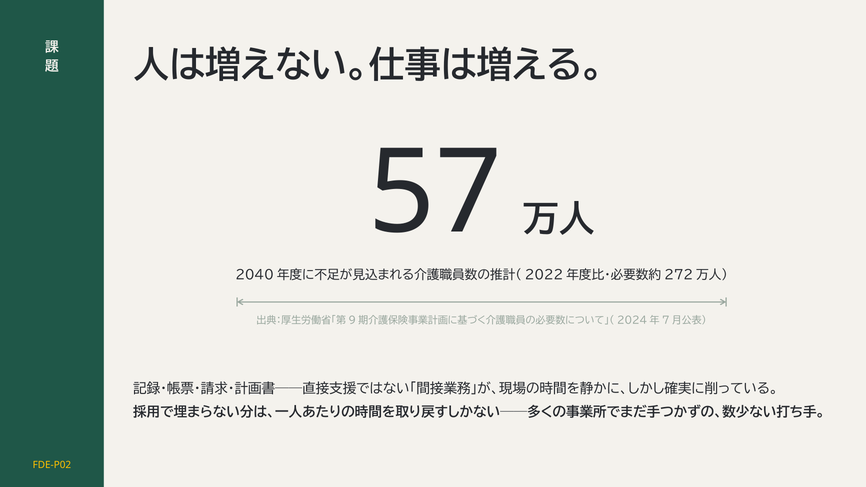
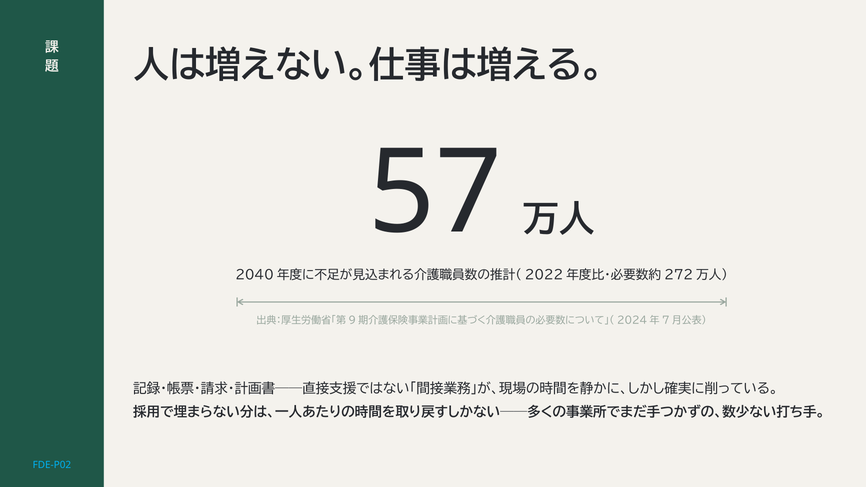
FDE-P02 colour: yellow -> light blue (52, 465)
